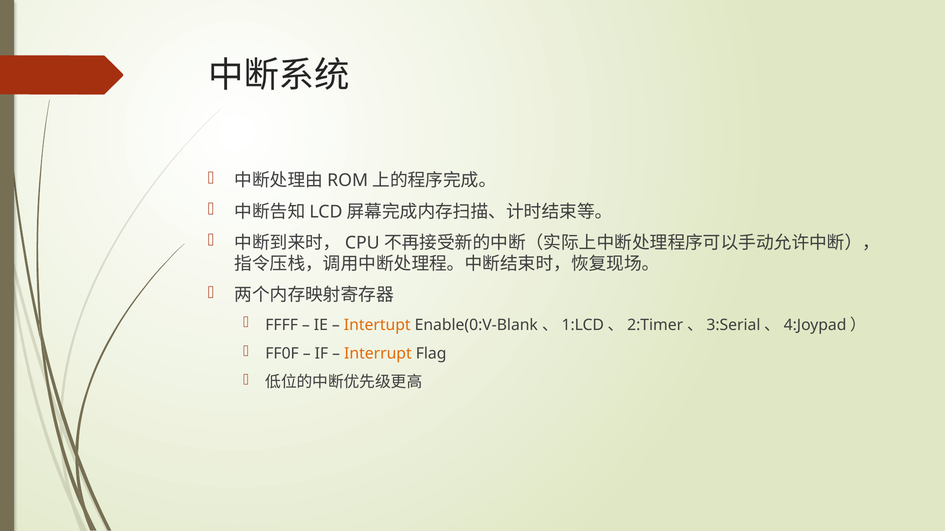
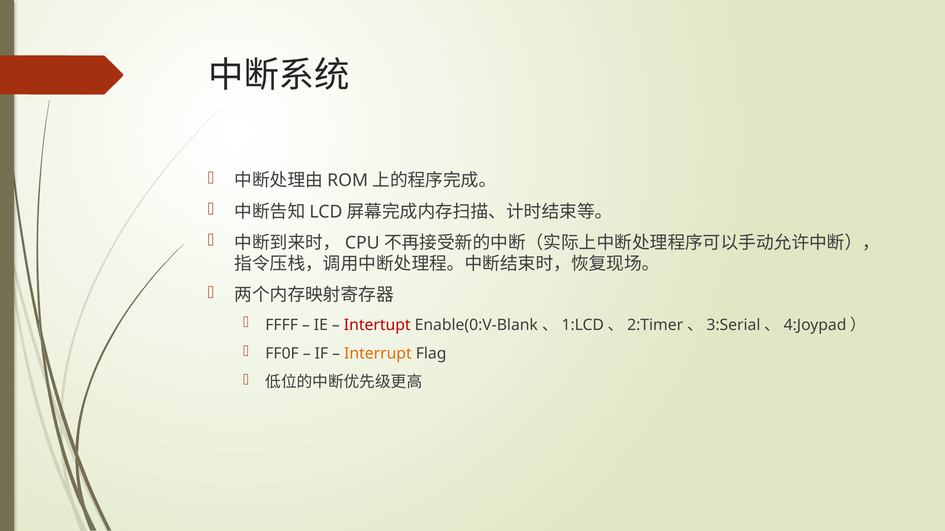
Intertupt colour: orange -> red (377, 325)
